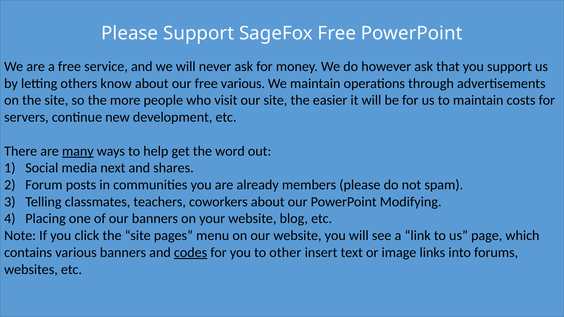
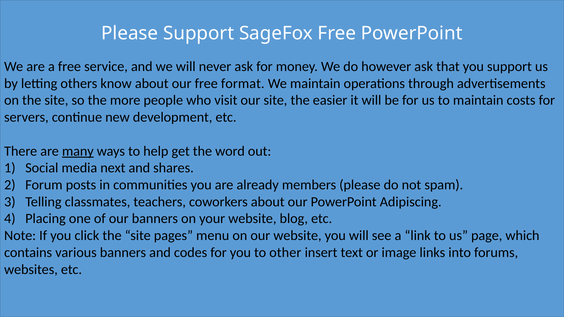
free various: various -> format (243, 83)
Modifying: Modifying -> Adipiscing (411, 202)
codes underline: present -> none (191, 253)
